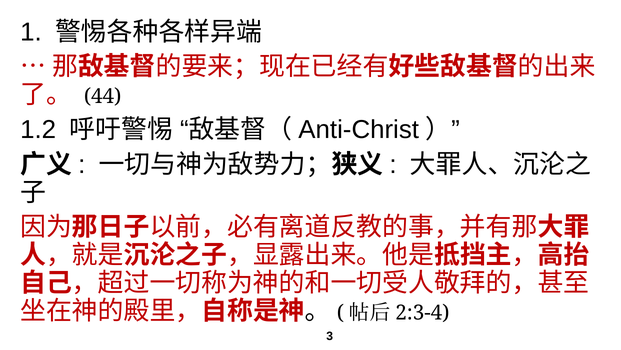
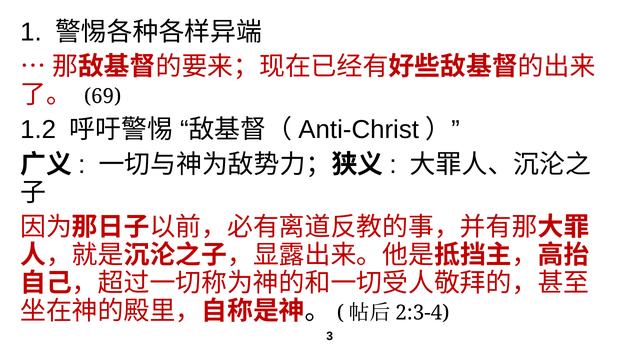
44: 44 -> 69 (103, 96)
